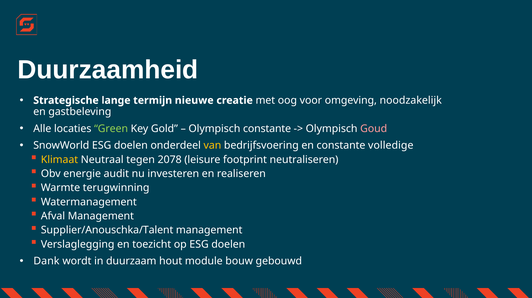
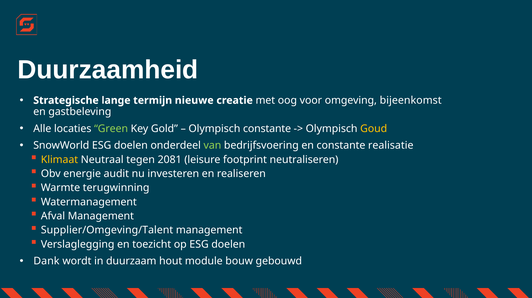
noodzakelijk: noodzakelijk -> bijeenkomst (411, 100)
Goud colour: pink -> yellow (374, 129)
van colour: yellow -> light green (212, 145)
volledige: volledige -> realisatie (391, 145)
2078: 2078 -> 2081 (170, 160)
Supplier/Anouschka/Talent: Supplier/Anouschka/Talent -> Supplier/Omgeving/Talent (107, 230)
